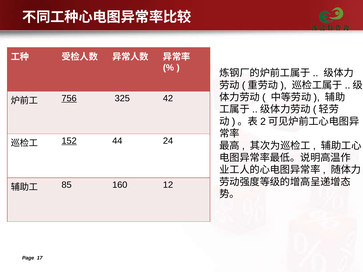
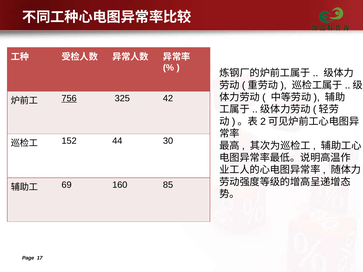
152 underline: present -> none (69, 141)
24: 24 -> 30 (168, 141)
85: 85 -> 69 (67, 185)
12: 12 -> 85 (168, 185)
